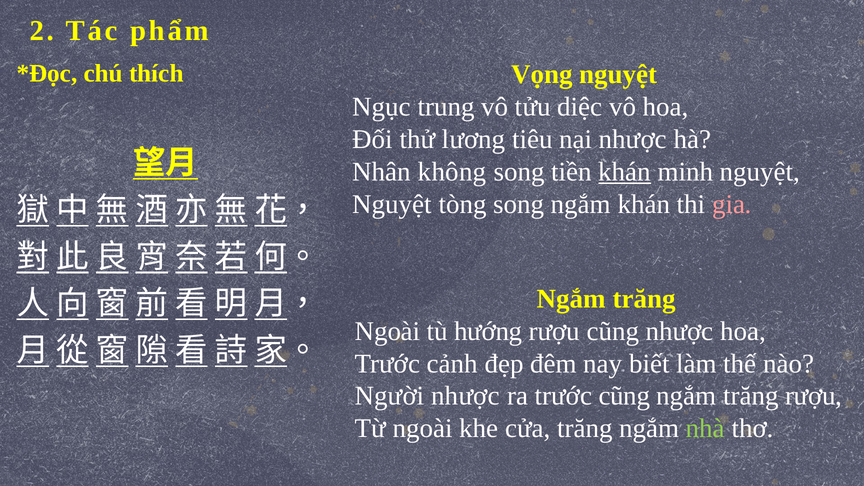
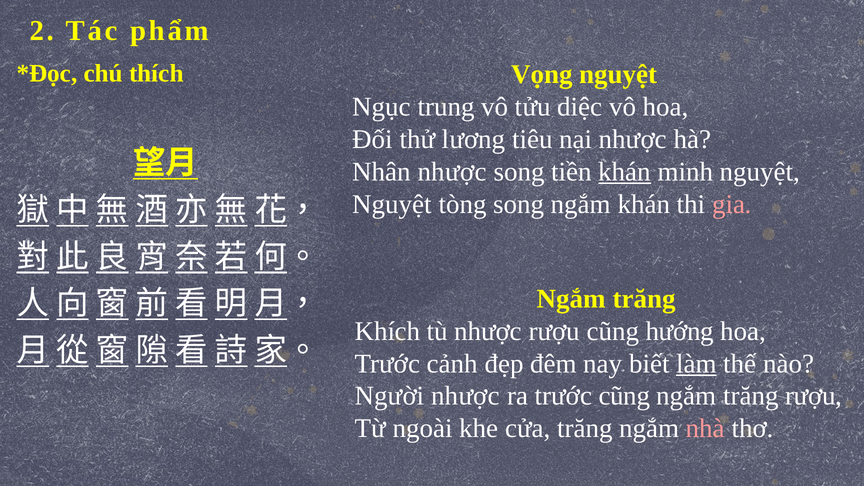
Nhân không: không -> nhược (452, 172)
Ngoài: Ngoài -> Khích (387, 331)
tù hướng: hướng -> nhược (488, 331)
cũng nhược: nhược -> hướng (680, 331)
làm underline: none -> present (696, 364)
nhà colour: light green -> pink (705, 428)
